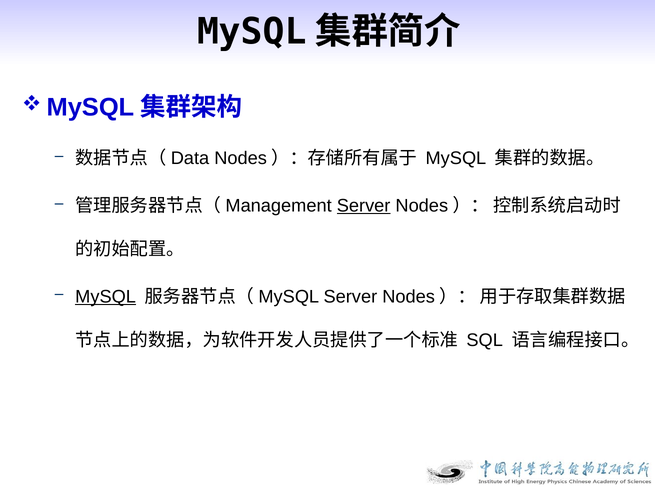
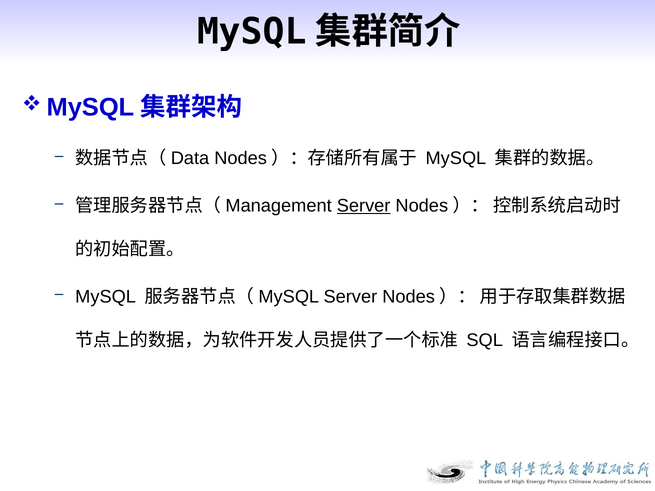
MySQL underline: present -> none (106, 297)
